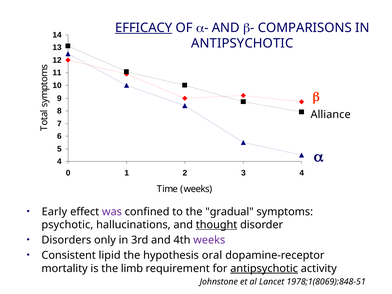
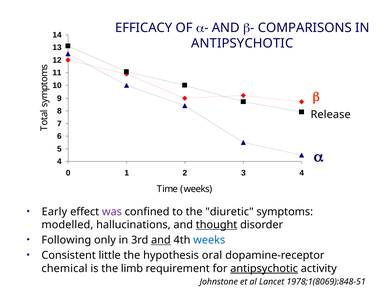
EFFICACY underline: present -> none (144, 28)
Alliance: Alliance -> Release (331, 115)
gradual: gradual -> diuretic (229, 212)
psychotic: psychotic -> modelled (67, 225)
Disorders: Disorders -> Following (66, 240)
and underline: none -> present (161, 240)
weeks colour: purple -> blue (209, 240)
lipid: lipid -> little (110, 255)
mortality: mortality -> chemical (65, 268)
